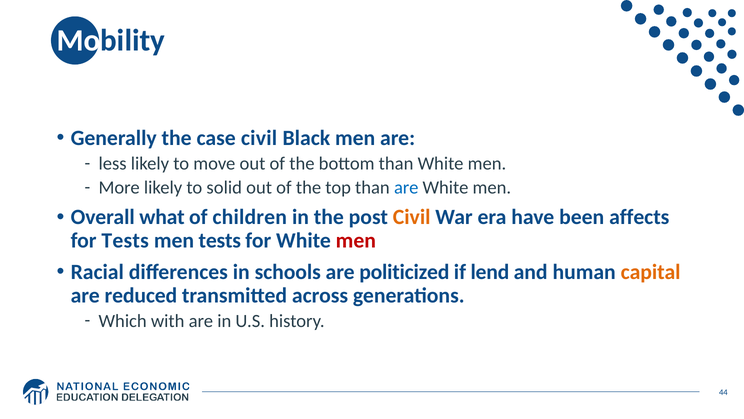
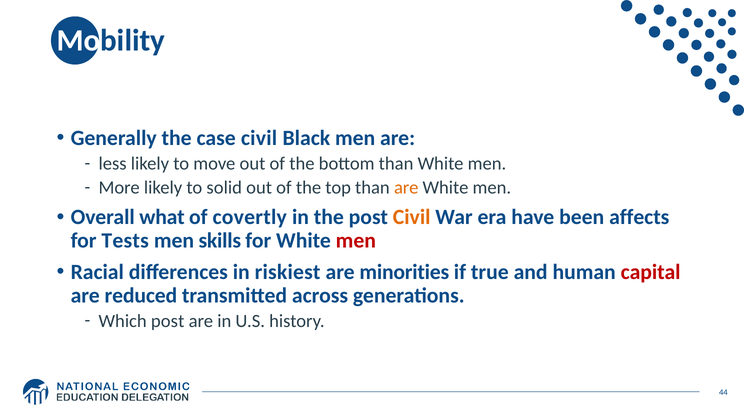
are colour: blue -> orange (406, 188)
children: children -> covertly (250, 217)
men tests: tests -> skills (220, 240)
schools: schools -> riskiest (288, 272)
politicized: politicized -> minorities (404, 272)
lend: lend -> true (490, 272)
capital colour: orange -> red (651, 272)
Which with: with -> post (168, 321)
